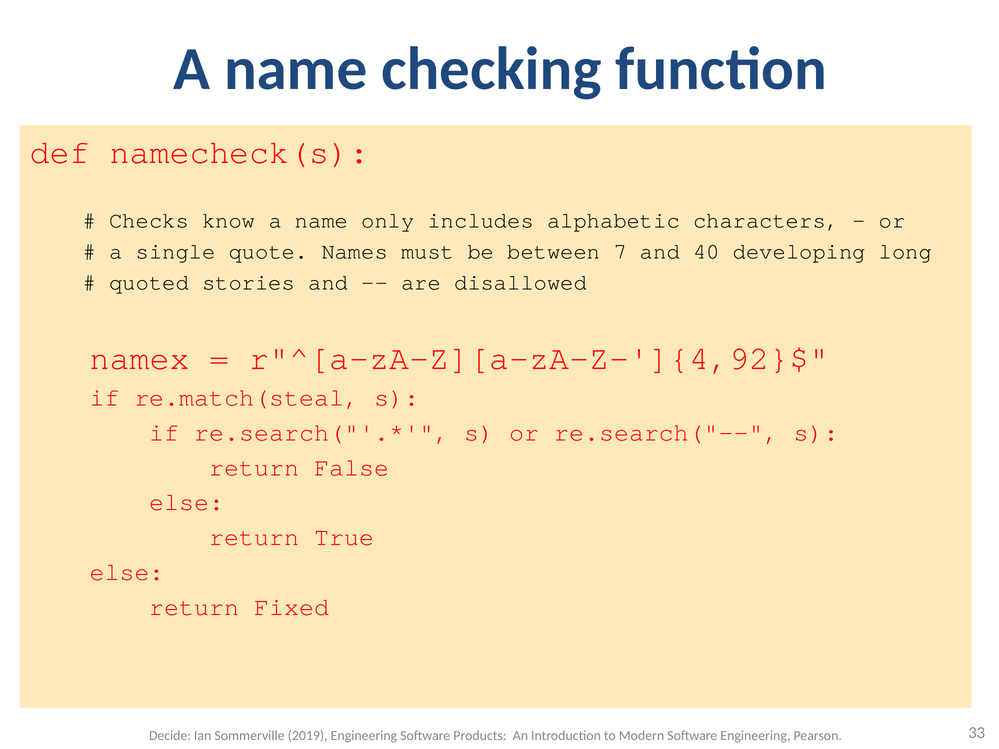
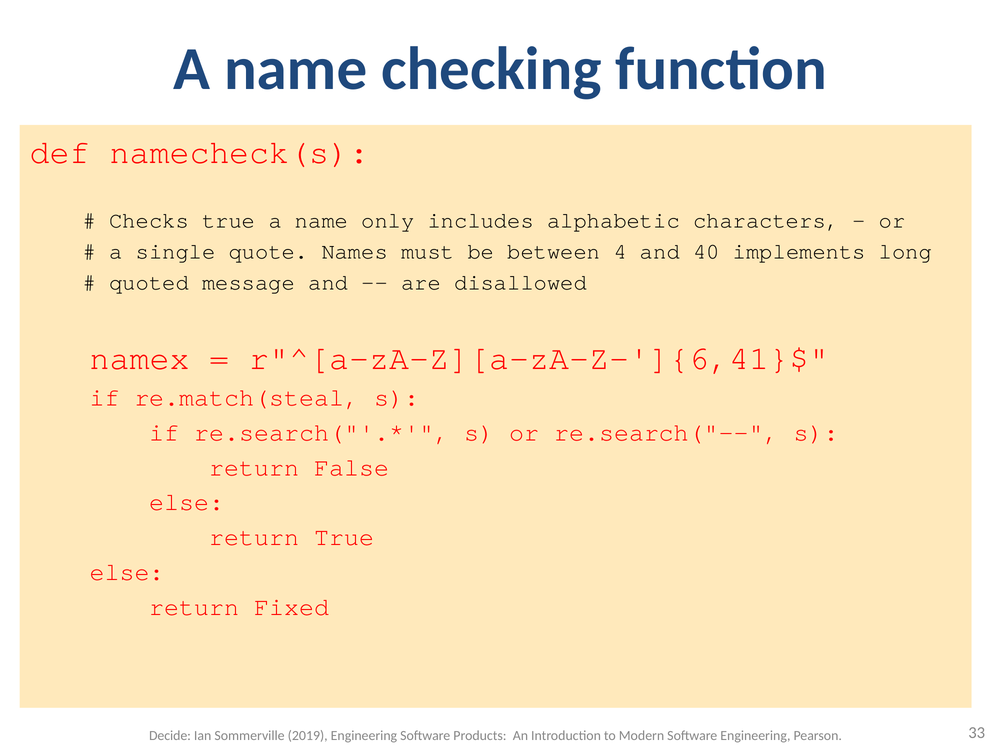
Checks know: know -> true (229, 220)
7: 7 -> 4 (620, 251)
developing: developing -> implements (799, 251)
stories: stories -> message (249, 282)
r"^[a-zA-Z][a-zA-Z-']{4,92}$: r"^[a-zA-Z][a-zA-Z-']{4,92}$ -> r"^[a-zA-Z][a-zA-Z-']{6,41}$ (539, 358)
